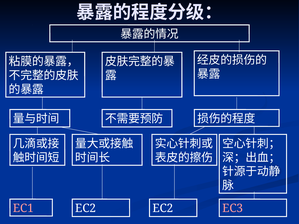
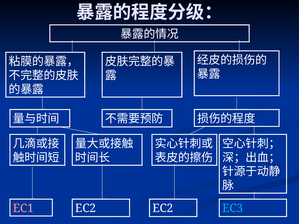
EC3 colour: pink -> light blue (233, 209)
